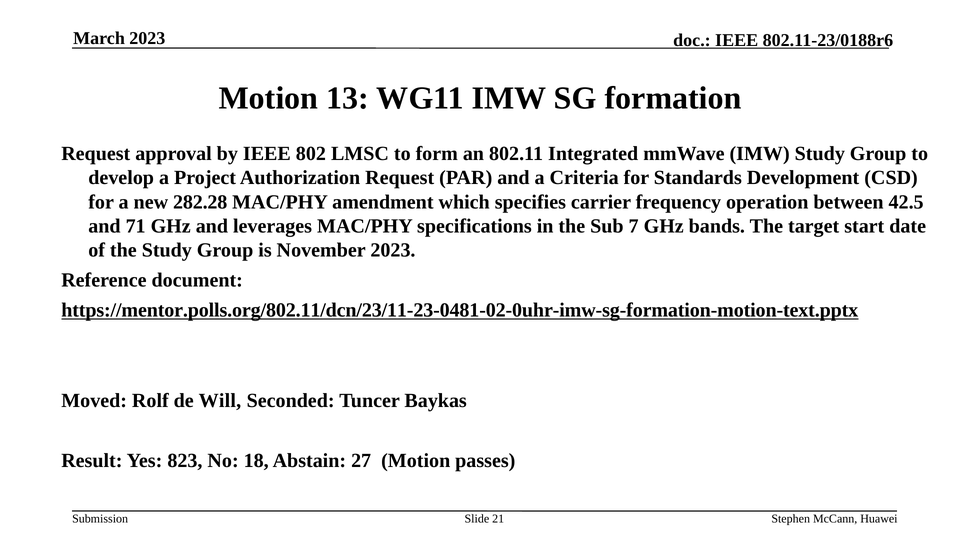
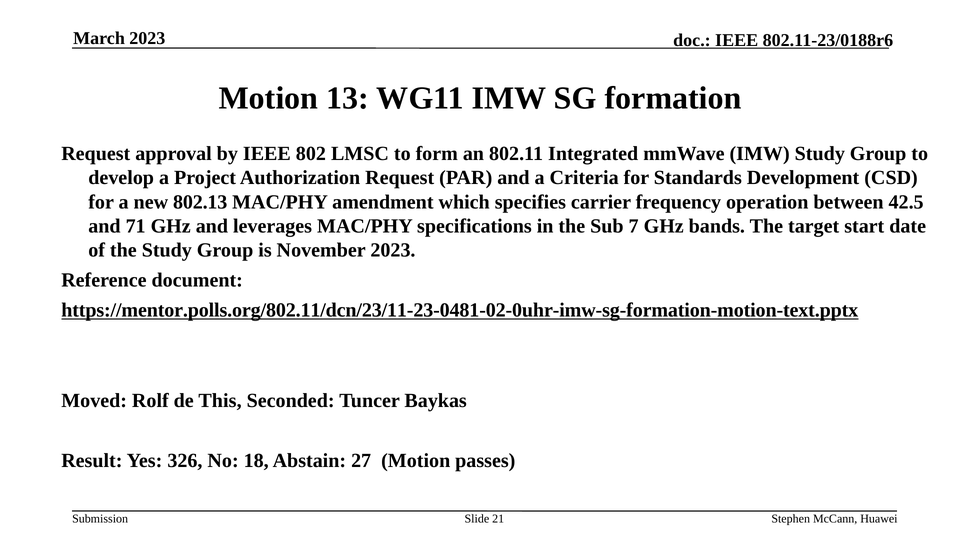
282.28: 282.28 -> 802.13 (200, 202)
Will: Will -> This (220, 400)
823: 823 -> 326 (185, 460)
